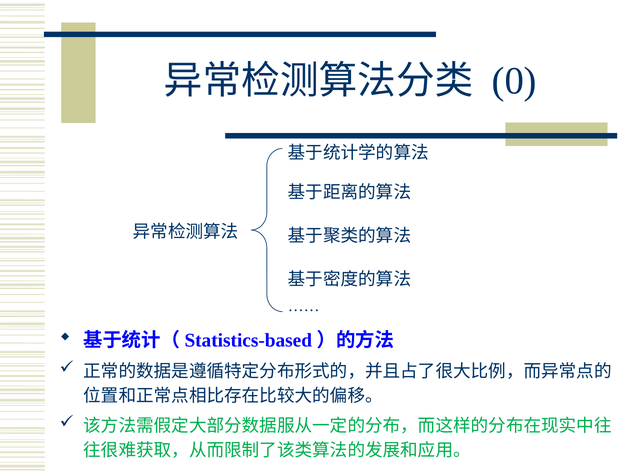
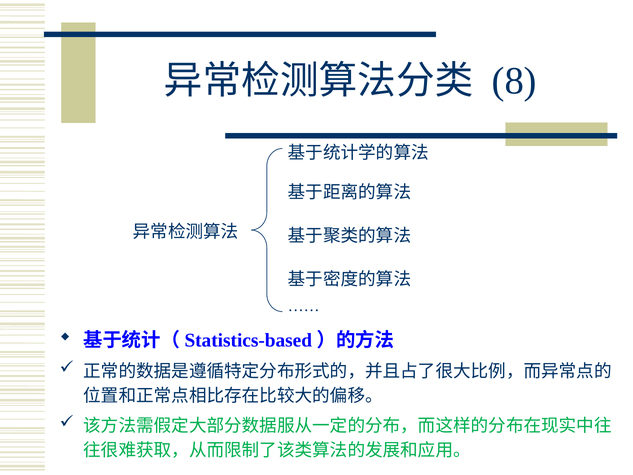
0: 0 -> 8 (514, 81)
